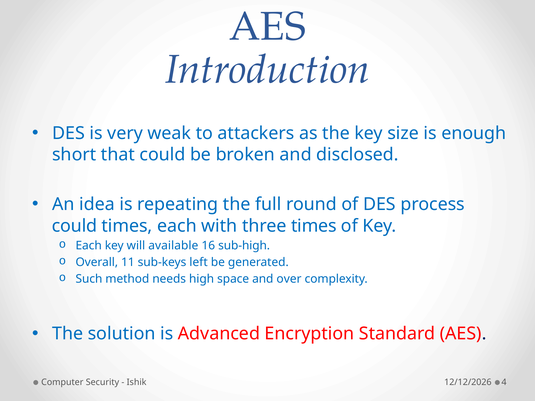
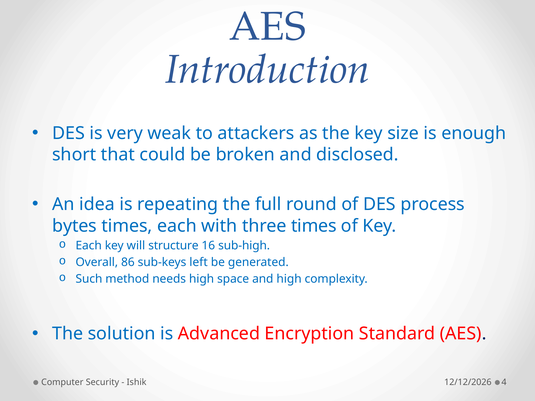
could: could -> bytes (75, 226)
available: available -> structure (173, 246)
11: 11 -> 86 (128, 262)
and over: over -> high (289, 279)
